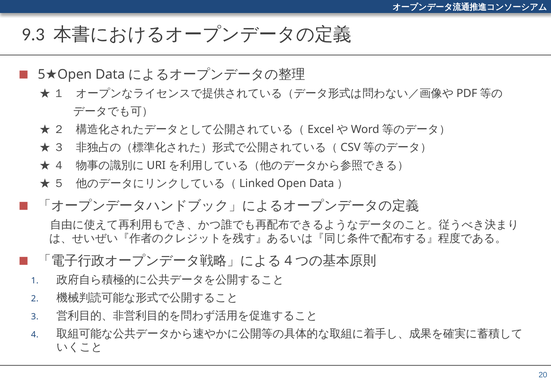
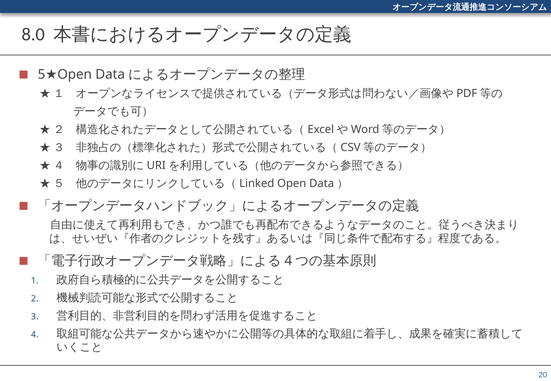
9.3: 9.3 -> 8.0 (33, 34)
